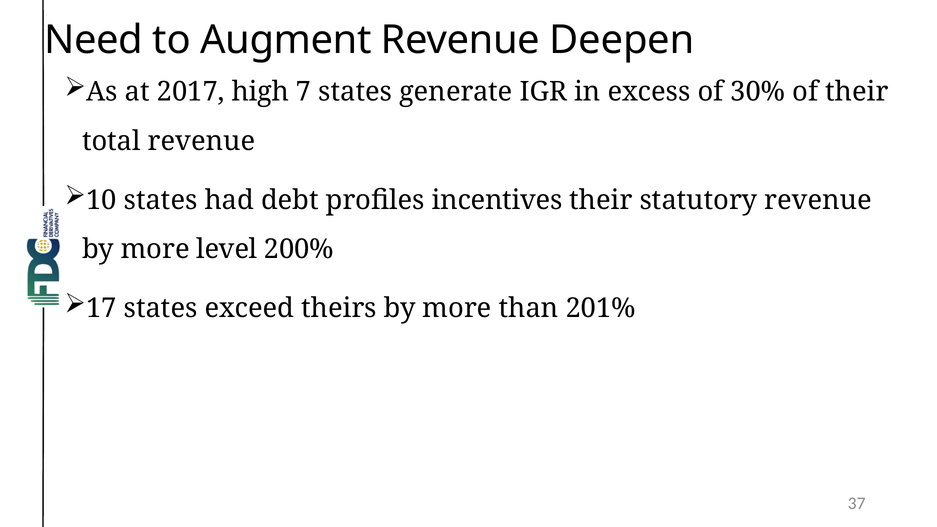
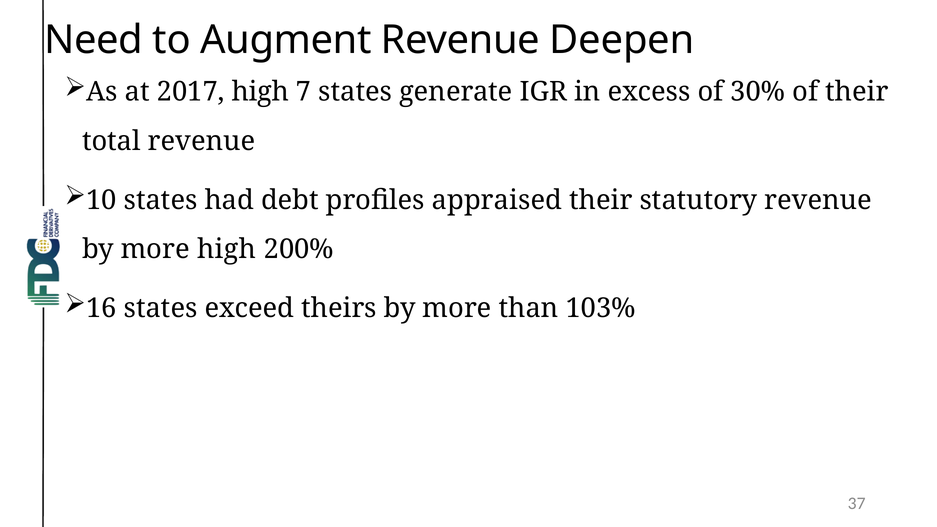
incentives: incentives -> appraised (497, 200)
more level: level -> high (227, 249)
17: 17 -> 16 (101, 308)
201%: 201% -> 103% (601, 308)
